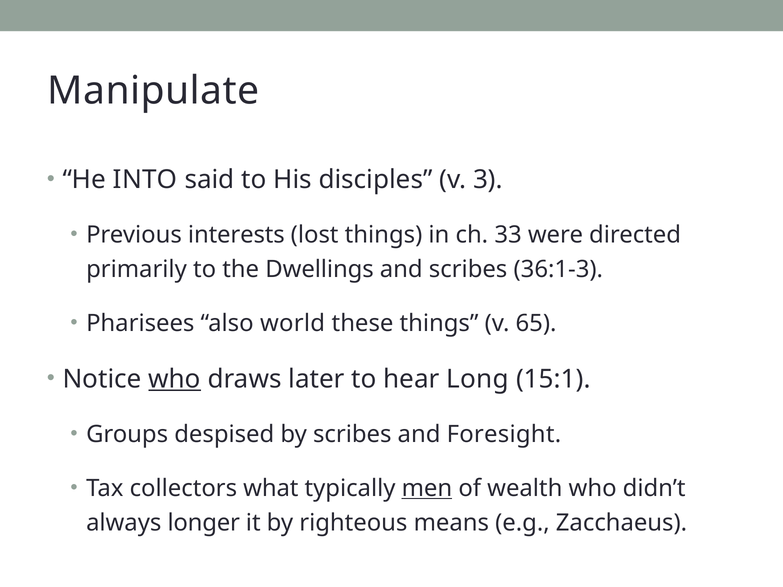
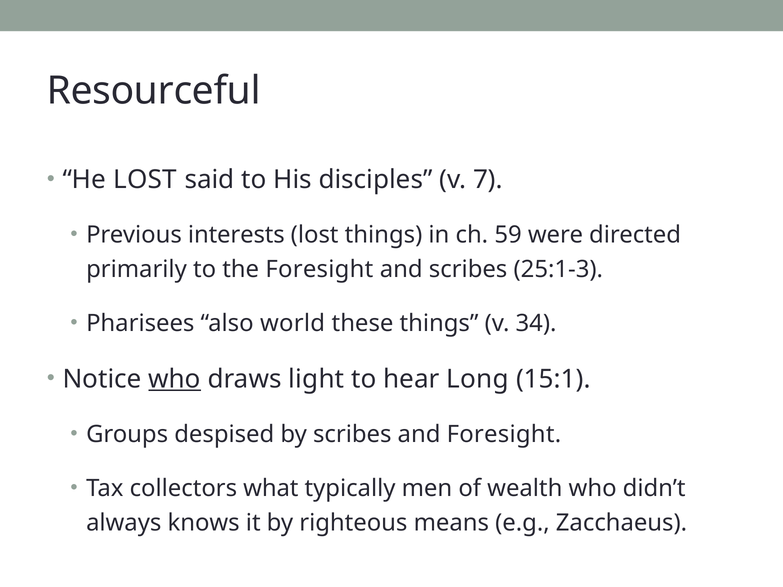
Manipulate: Manipulate -> Resourceful (154, 91)
He INTO: INTO -> LOST (145, 180)
3: 3 -> 7 (488, 180)
33: 33 -> 59 (508, 235)
the Dwellings: Dwellings -> Foresight (319, 269)
36:1-3: 36:1-3 -> 25:1-3 (558, 269)
65: 65 -> 34 (536, 323)
later: later -> light (316, 379)
men underline: present -> none (427, 488)
longer: longer -> knows (204, 523)
